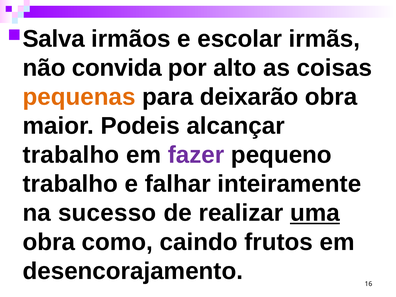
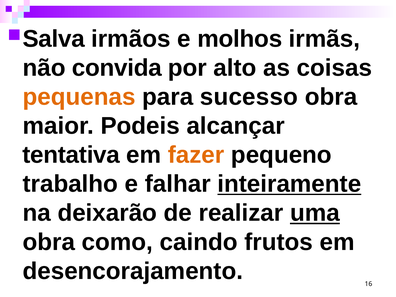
escolar: escolar -> molhos (240, 39)
deixarão: deixarão -> sucesso (249, 97)
trabalho: trabalho -> tentativa (71, 155)
fazer colour: purple -> orange (196, 155)
inteiramente underline: none -> present (289, 184)
sucesso: sucesso -> deixarão (107, 213)
